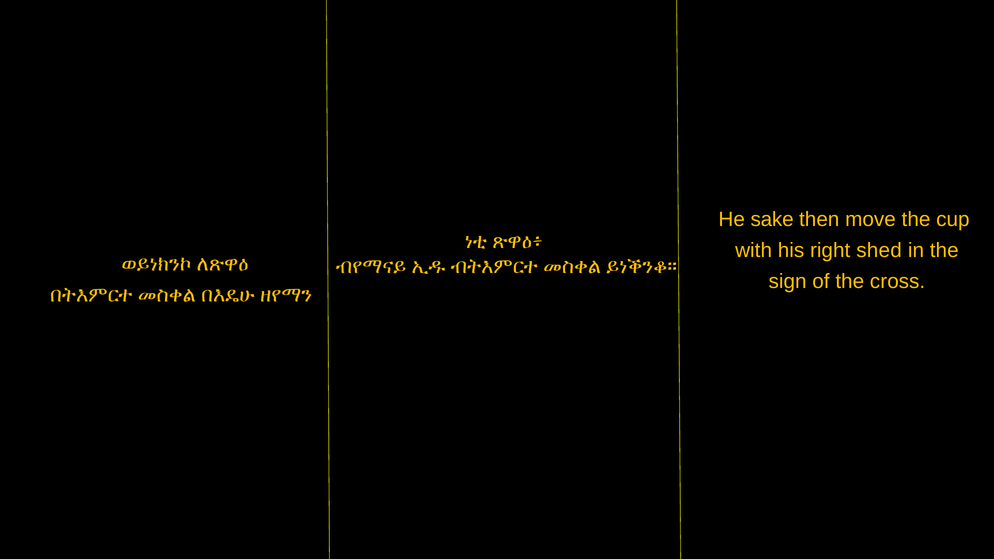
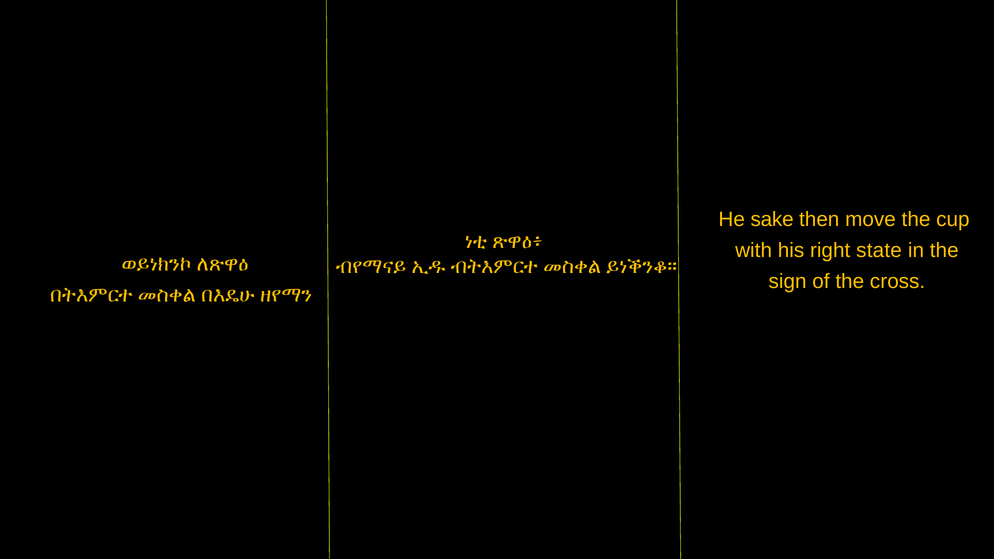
shed: shed -> state (879, 250)
